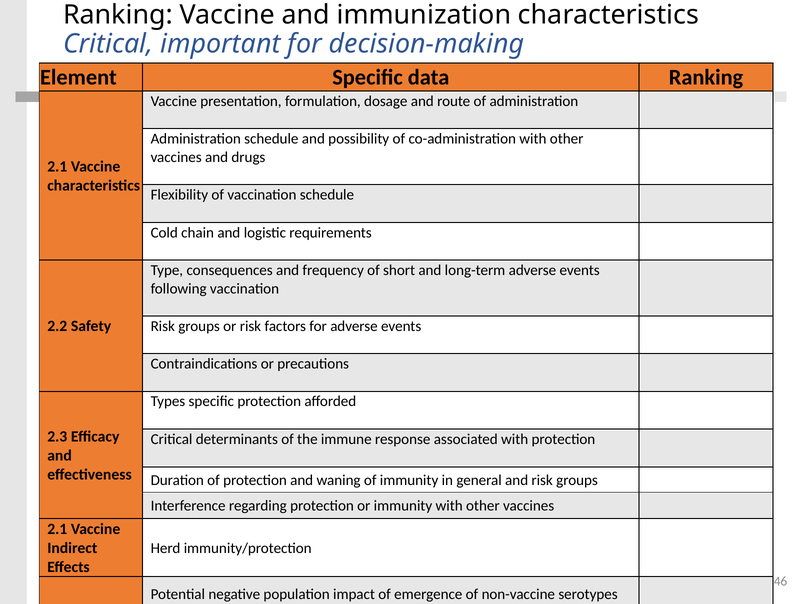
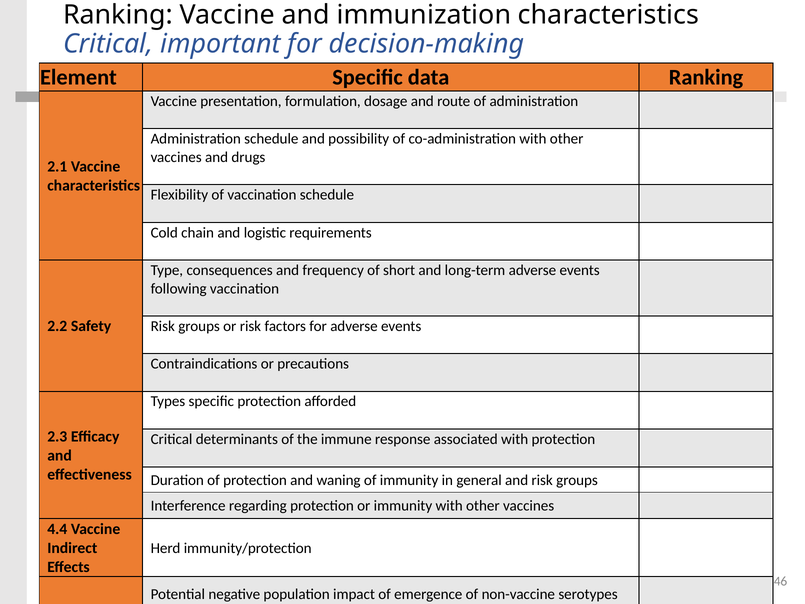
2.1: 2.1 -> 4.4 (57, 529)
